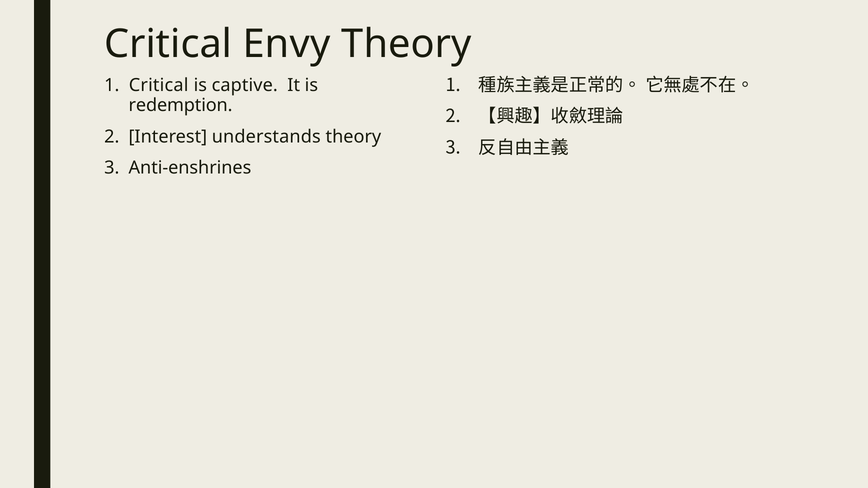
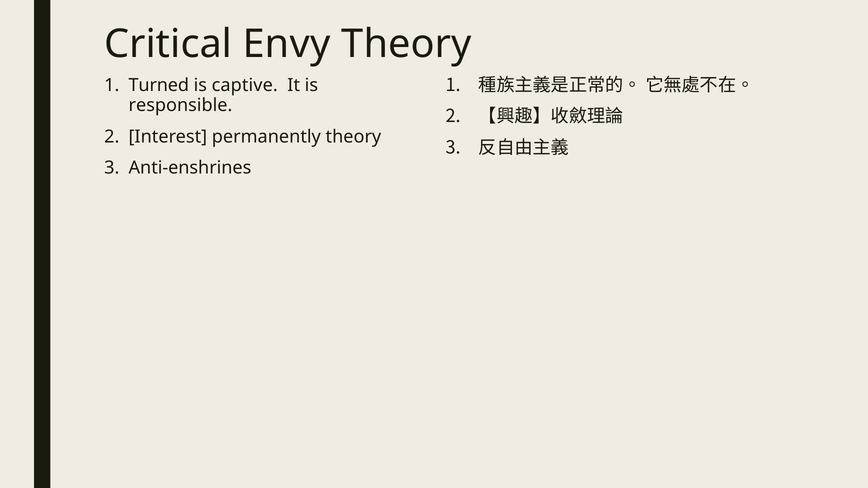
Critical: Critical -> Turned (159, 85)
redemption: redemption -> responsible (180, 106)
understands: understands -> permanently (266, 137)
